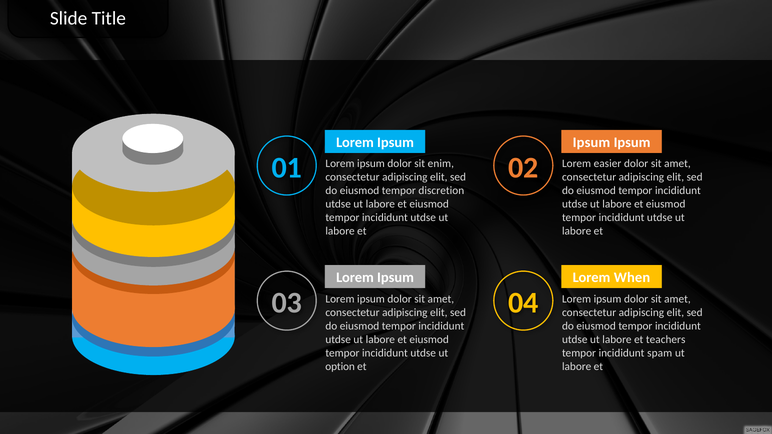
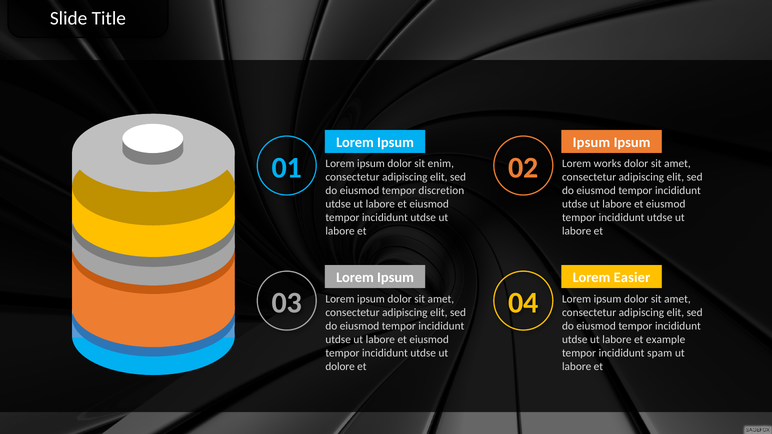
easier: easier -> works (608, 164)
When: When -> Easier (632, 278)
teachers: teachers -> example (666, 340)
option: option -> dolore (340, 367)
